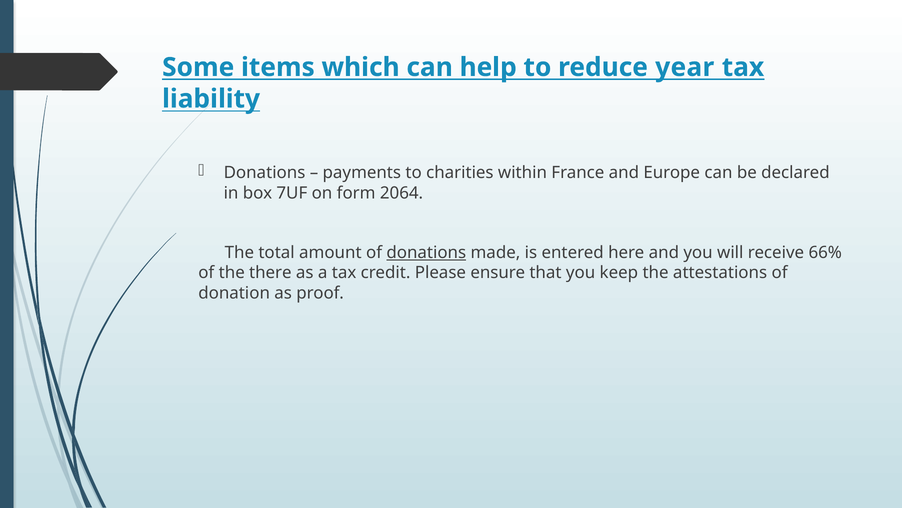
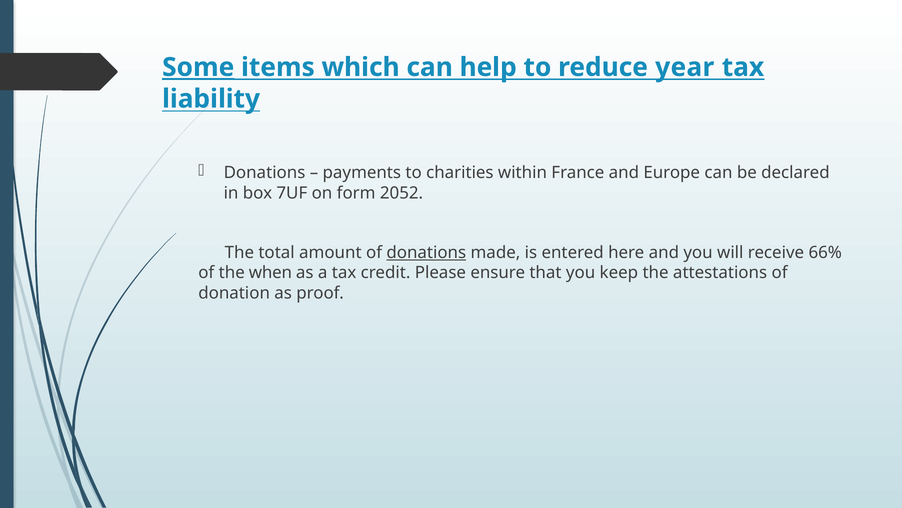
Some underline: none -> present (198, 67)
2064: 2064 -> 2052 (402, 193)
there: there -> when (270, 273)
